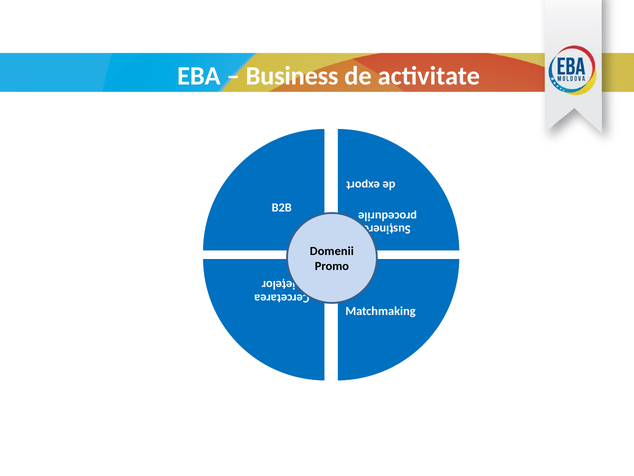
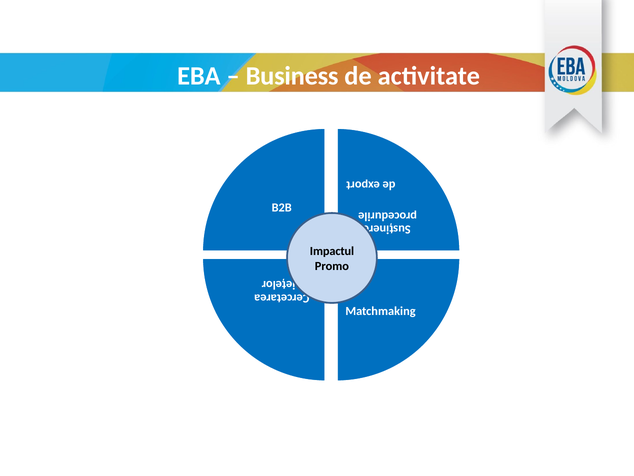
Domenii: Domenii -> Impactul (332, 251)
